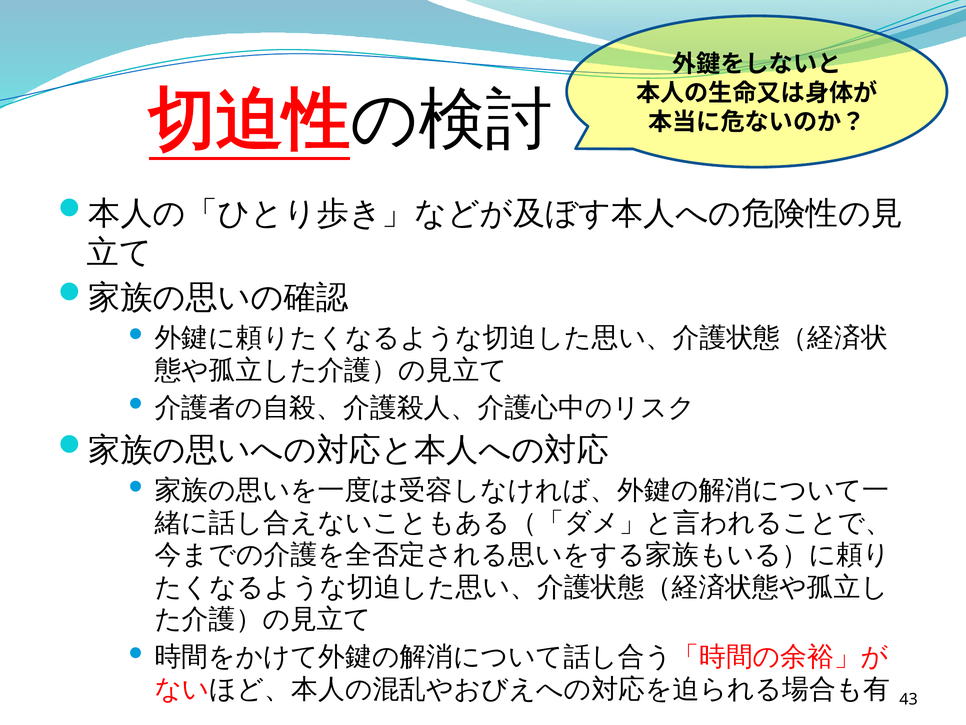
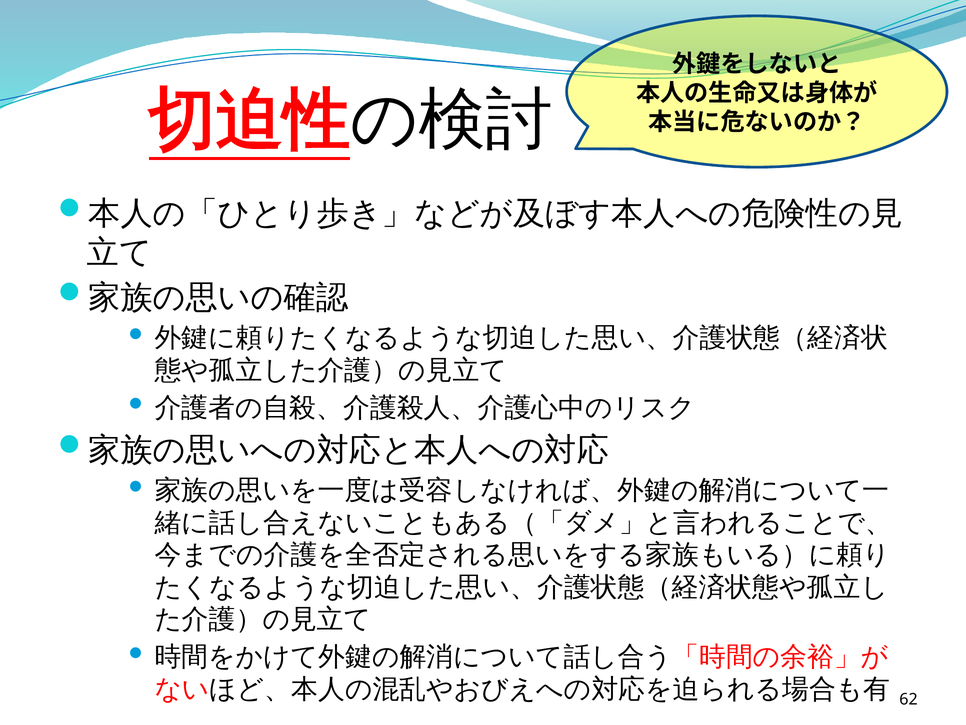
43: 43 -> 62 (909, 699)
